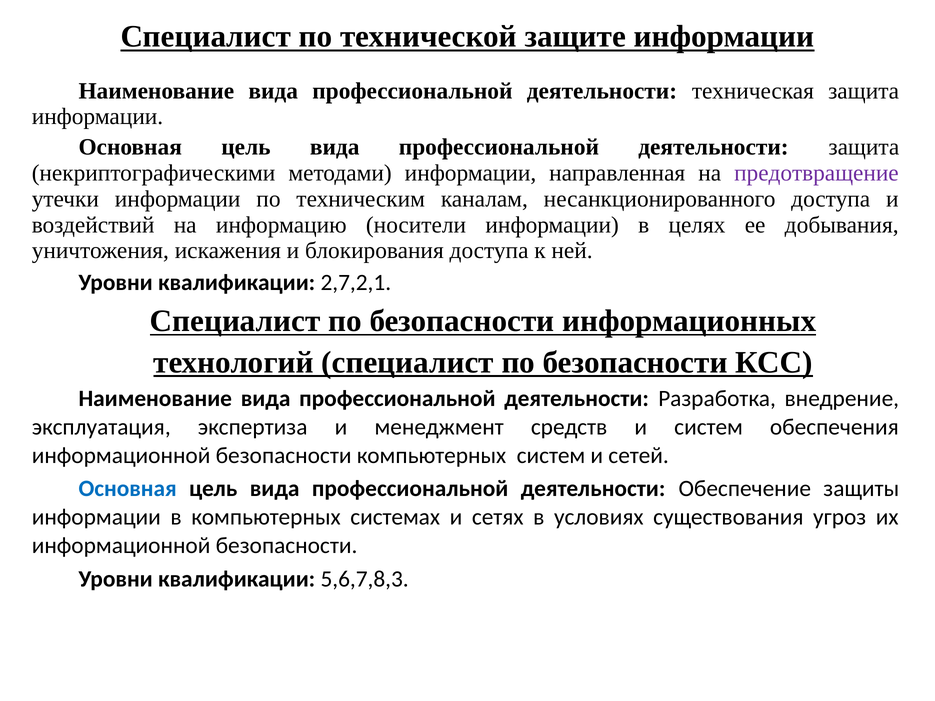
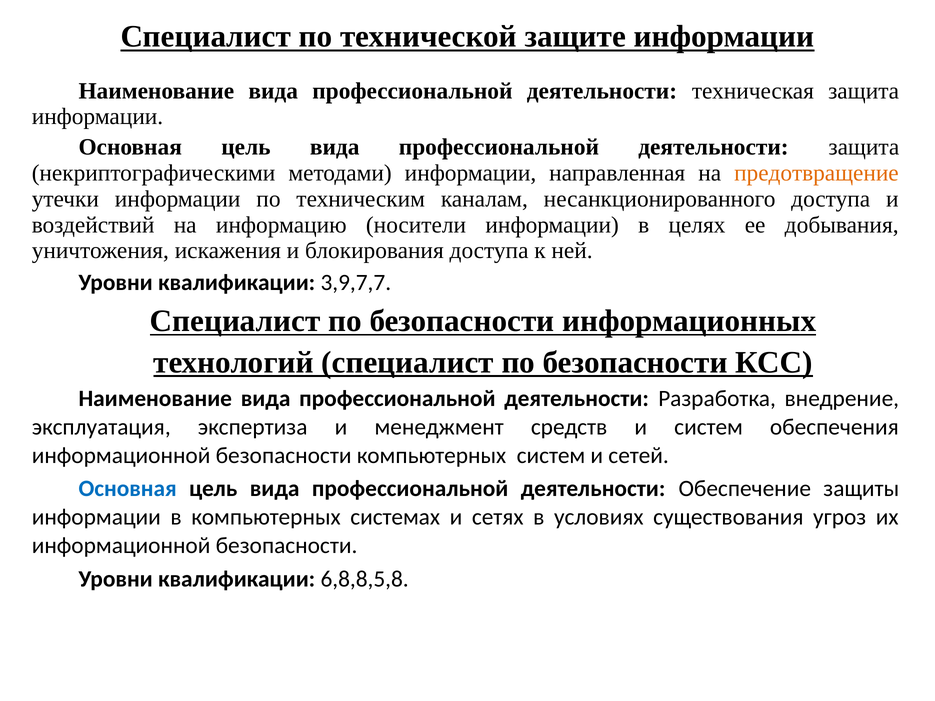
предотвращение colour: purple -> orange (816, 173)
2,7,2,1: 2,7,2,1 -> 3,9,7,7 (356, 283)
5,6,7,8,3: 5,6,7,8,3 -> 6,8,8,5,8 (365, 579)
